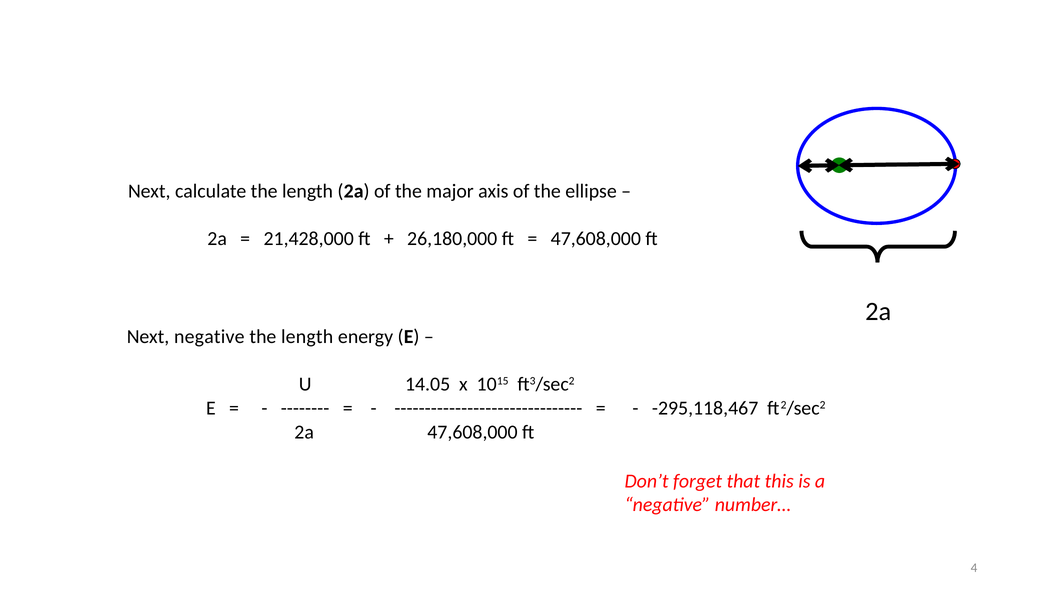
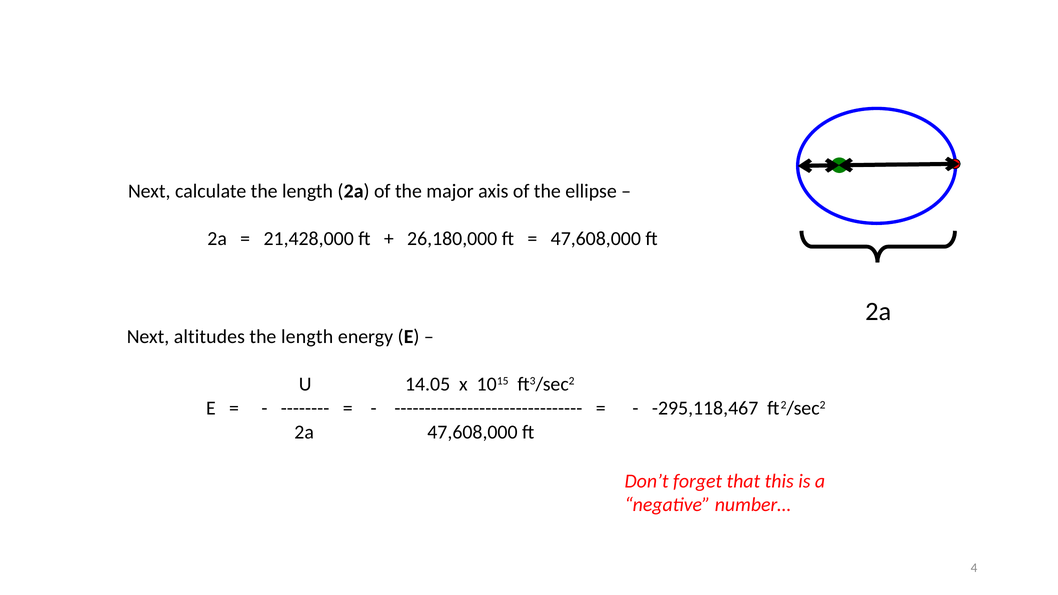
Next negative: negative -> altitudes (209, 337)
